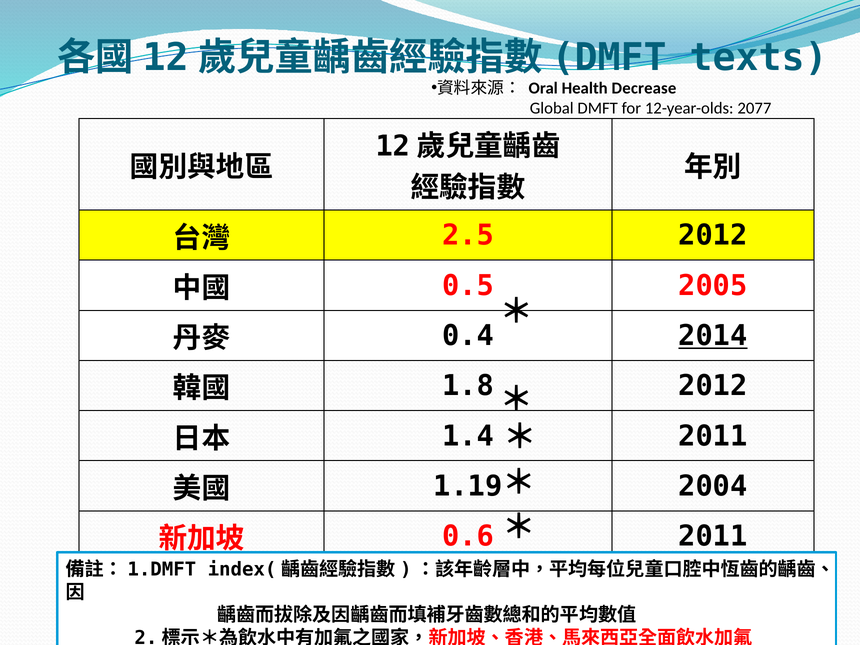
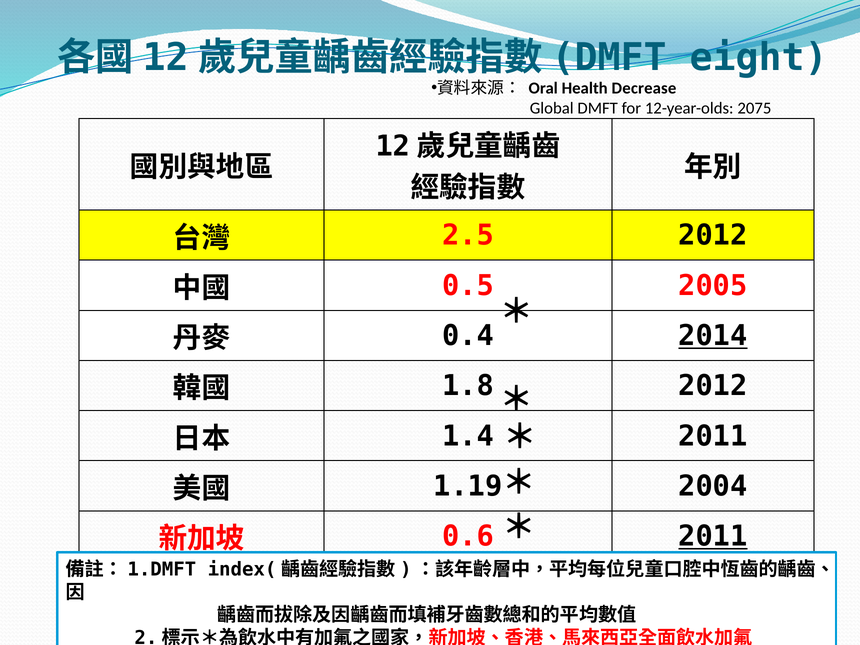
texts: texts -> eight (759, 58)
2077: 2077 -> 2075 (754, 108)
2011 underline: none -> present (713, 536)
